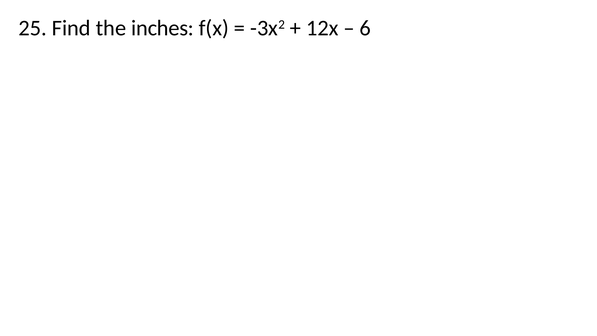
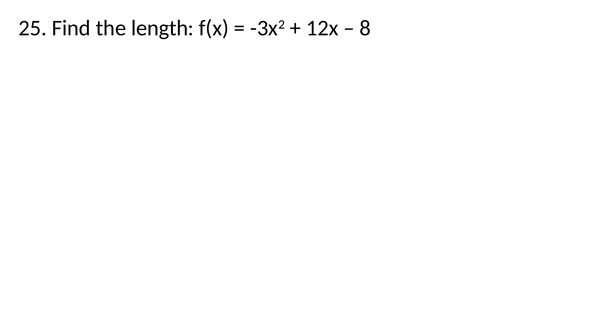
inches: inches -> length (163, 28)
6: 6 -> 8 (365, 28)
